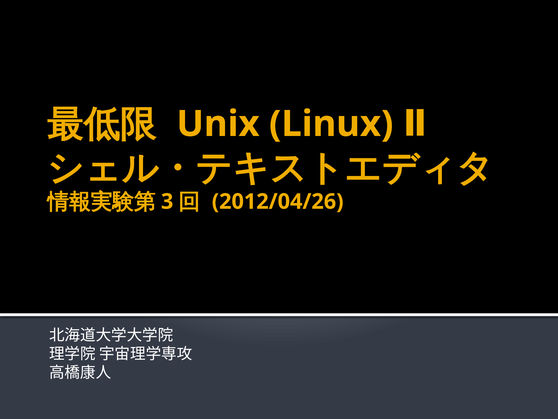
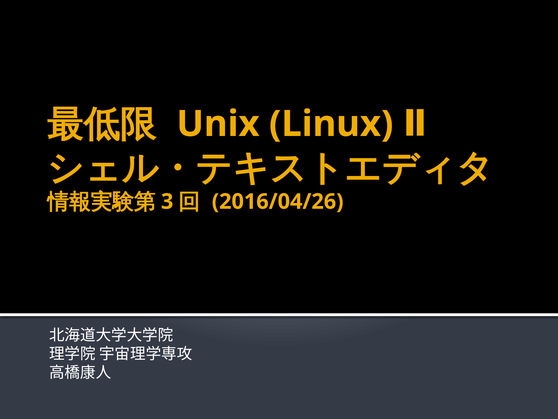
2012/04/26: 2012/04/26 -> 2016/04/26 (278, 201)
